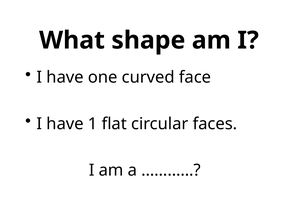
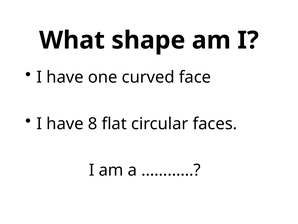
1: 1 -> 8 (93, 123)
